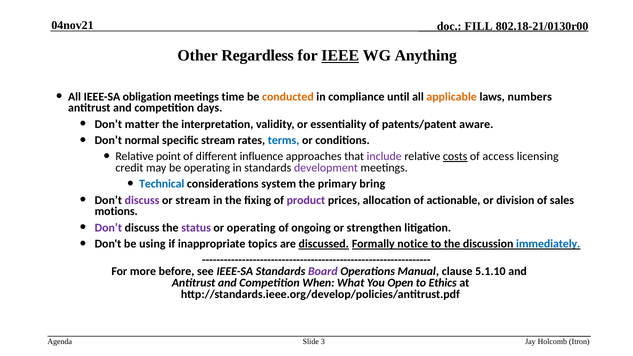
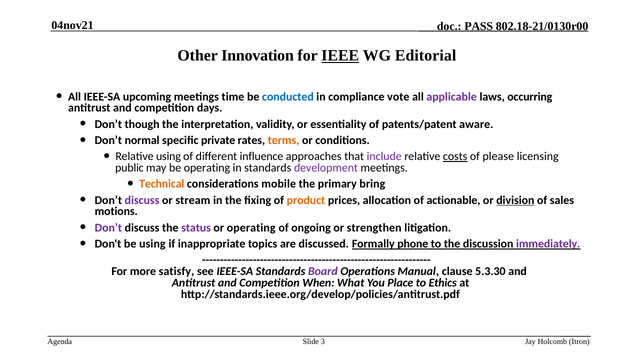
FILL: FILL -> PASS (479, 26)
Regardless: Regardless -> Innovation (258, 56)
Anything: Anything -> Editorial (426, 56)
obligation: obligation -> upcoming (147, 97)
conducted colour: orange -> blue (288, 97)
until: until -> vote (398, 97)
applicable colour: orange -> purple (452, 97)
numbers: numbers -> occurring (530, 97)
matter: matter -> though (142, 124)
specific stream: stream -> private (218, 140)
terms colour: blue -> orange (284, 140)
Relative point: point -> using (168, 156)
access: access -> please (498, 156)
credit: credit -> public (129, 168)
Technical colour: blue -> orange (162, 184)
system: system -> mobile (279, 184)
product colour: purple -> orange (306, 200)
division underline: none -> present (515, 200)
discussed underline: present -> none (324, 244)
notice: notice -> phone (413, 244)
immediately colour: blue -> purple (548, 244)
before: before -> satisfy (176, 271)
5.1.10: 5.1.10 -> 5.3.30 (490, 271)
Open: Open -> Place (400, 283)
